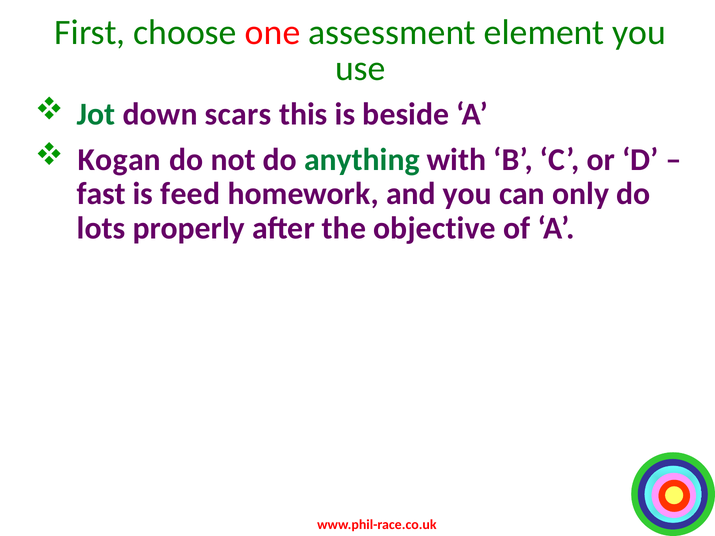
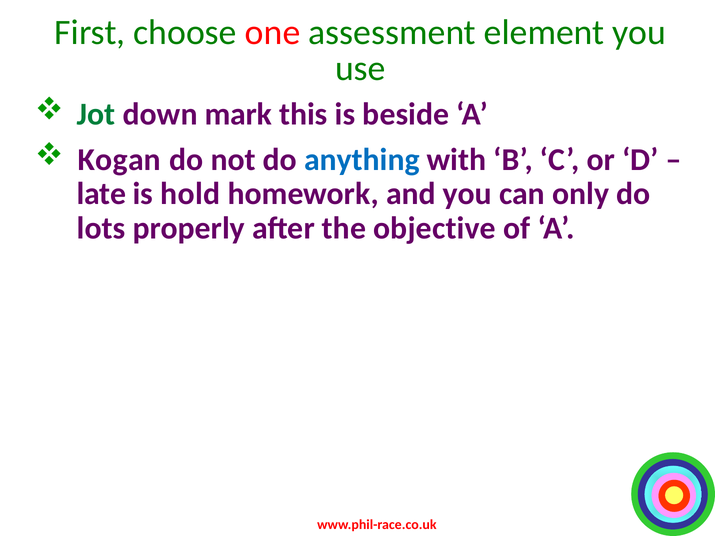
scars: scars -> mark (238, 114)
anything colour: green -> blue (362, 160)
fast: fast -> late (101, 194)
feed: feed -> hold (190, 194)
